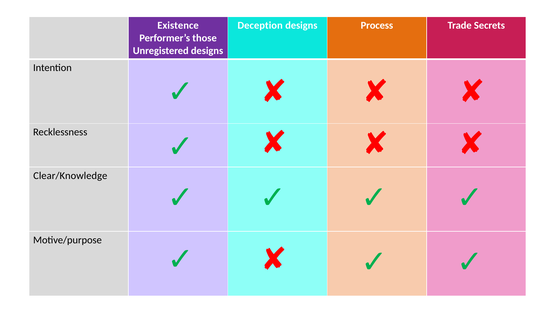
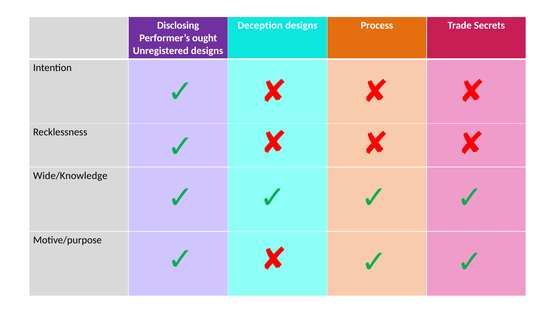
Existence: Existence -> Disclosing (178, 25)
those: those -> ought (205, 38)
Clear/Knowledge: Clear/Knowledge -> Wide/Knowledge (70, 176)
